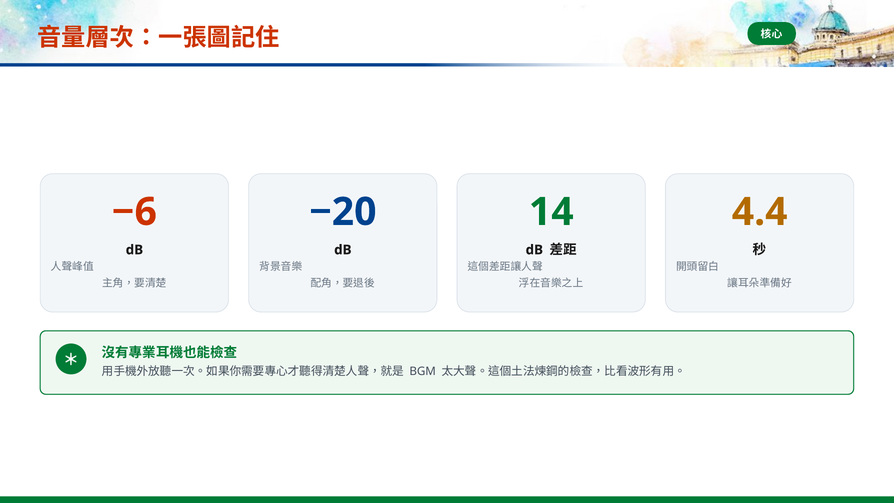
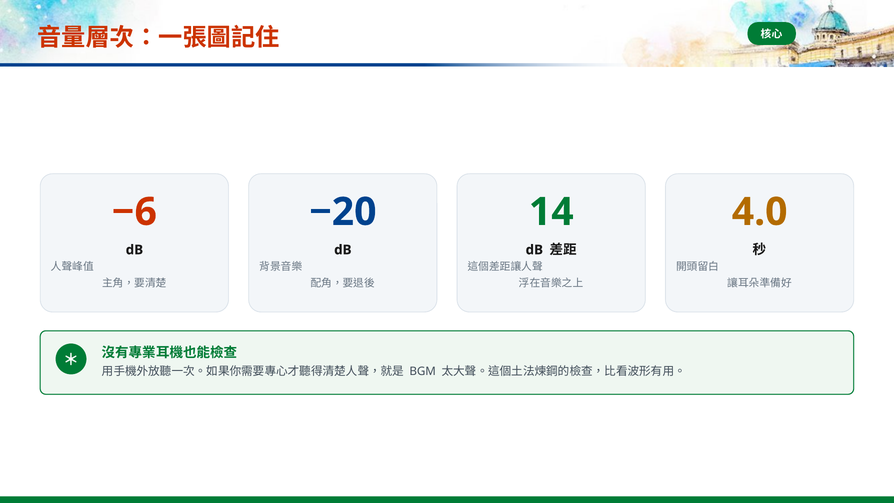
4.4: 4.4 -> 4.0 (760, 212)
